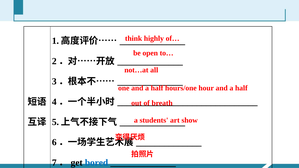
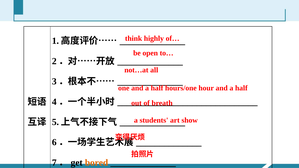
bored colour: blue -> orange (97, 163)
